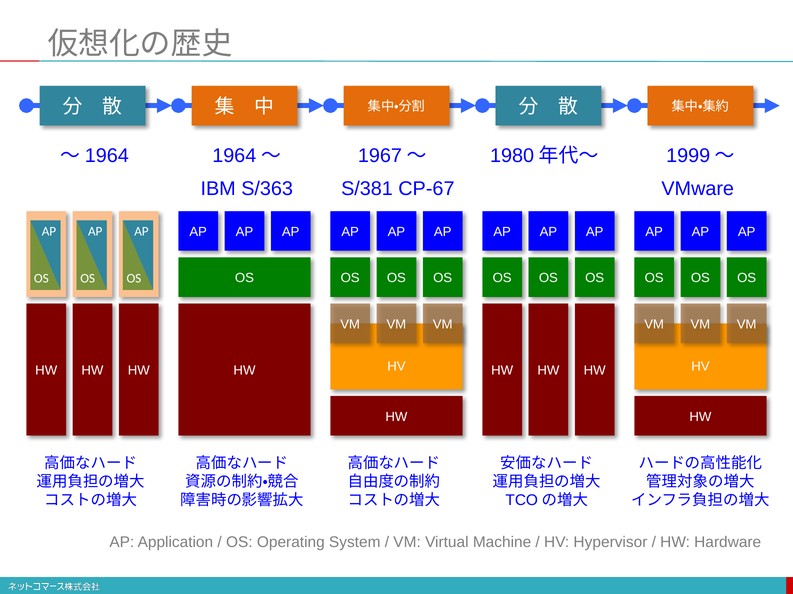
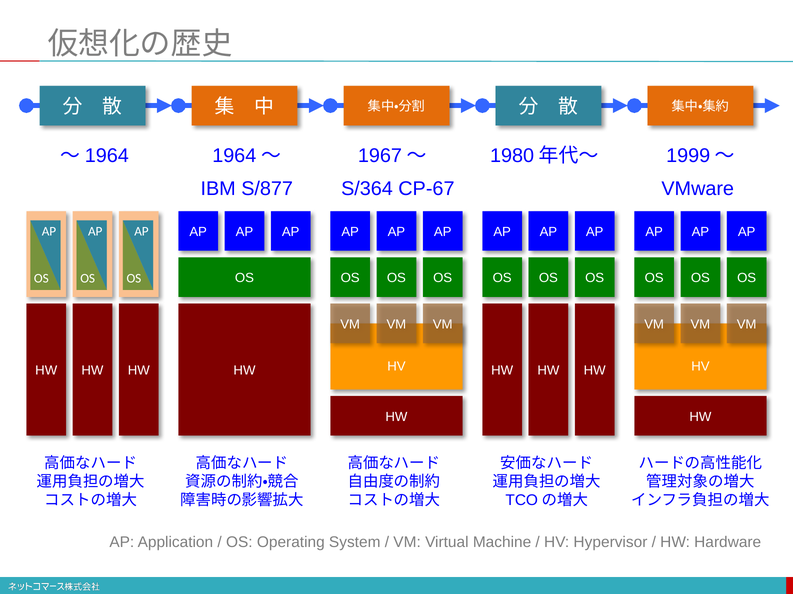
S/363: S/363 -> S/877 (267, 189)
S/381: S/381 -> S/364 (367, 189)
